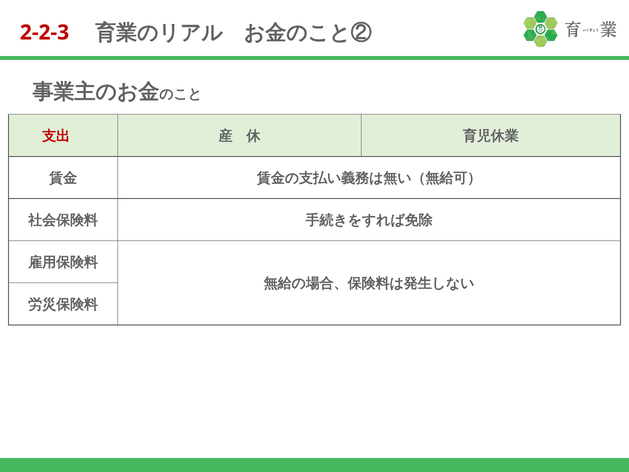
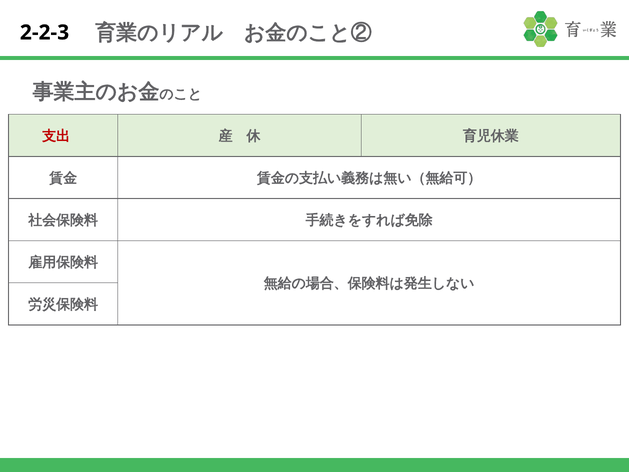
2-2-3 colour: red -> black (45, 33)
